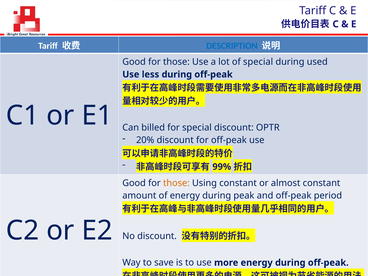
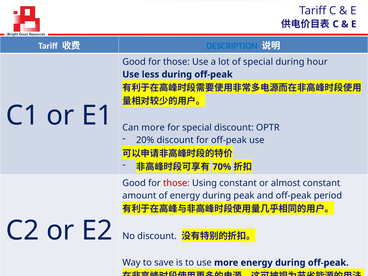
used: used -> hour (317, 62)
Can billed: billed -> more (153, 128)
99%: 99% -> 70% (222, 167)
those colour: orange -> red (176, 183)
